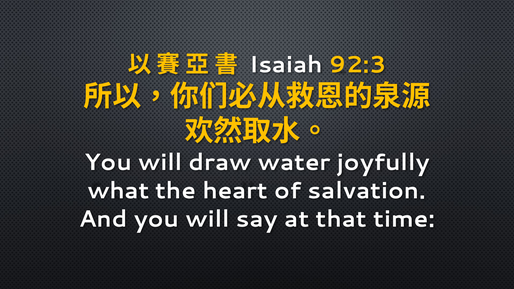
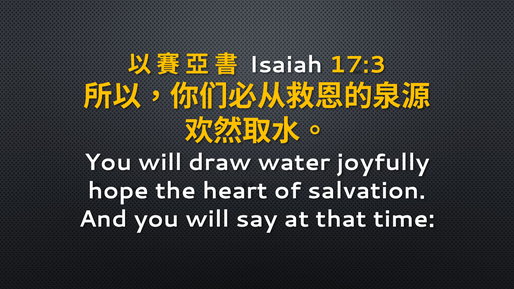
92:3: 92:3 -> 17:3 (358, 65)
what: what -> hope (118, 191)
